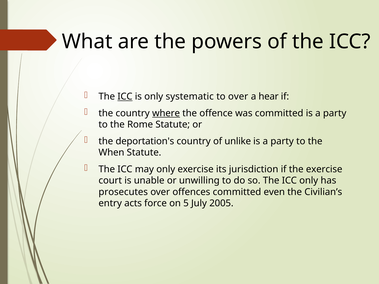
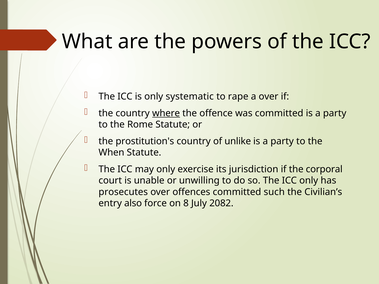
ICC underline: present -> none (125, 97)
to over: over -> rape (238, 97)
a hear: hear -> over (269, 97)
deportation's: deportation's -> prostitution's (145, 141)
the exercise: exercise -> corporal (324, 169)
even: even -> such (274, 192)
acts: acts -> also (133, 203)
5: 5 -> 8 (186, 203)
2005: 2005 -> 2082 (221, 203)
